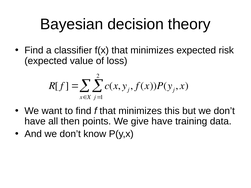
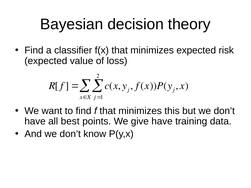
then: then -> best (70, 121)
